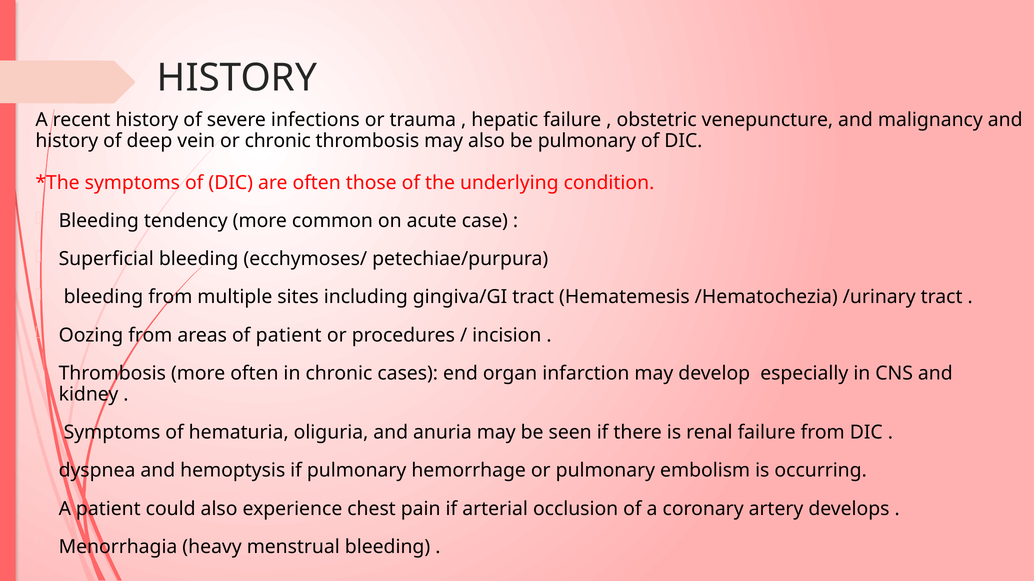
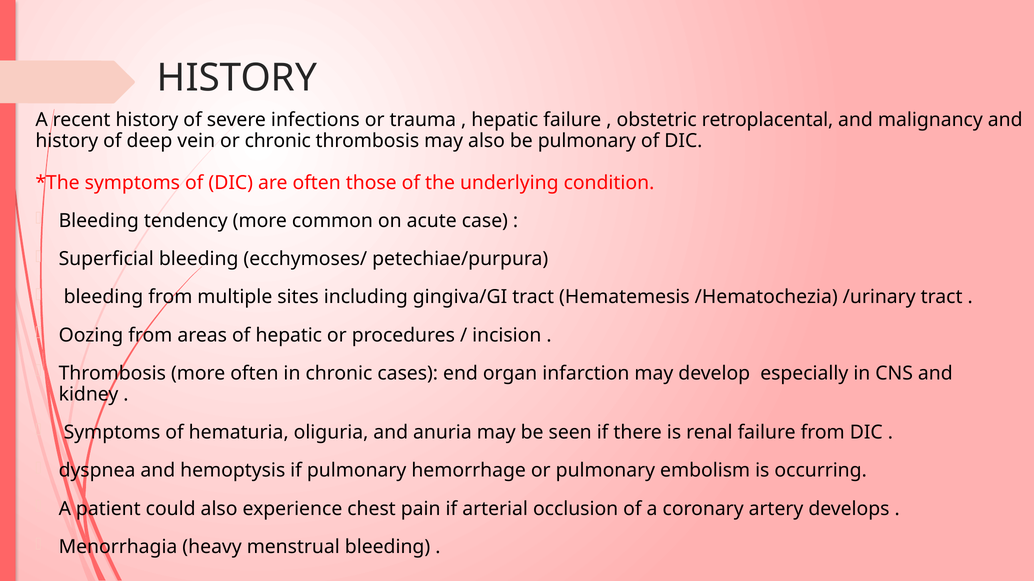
venepuncture: venepuncture -> retroplacental (768, 120)
of patient: patient -> hepatic (289, 336)
